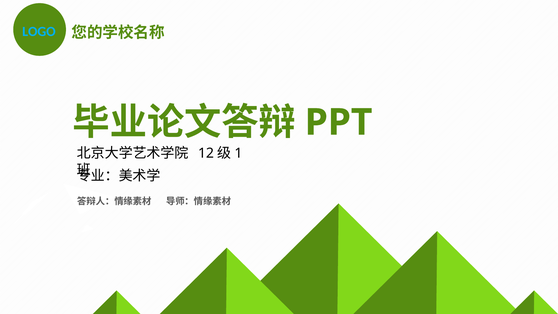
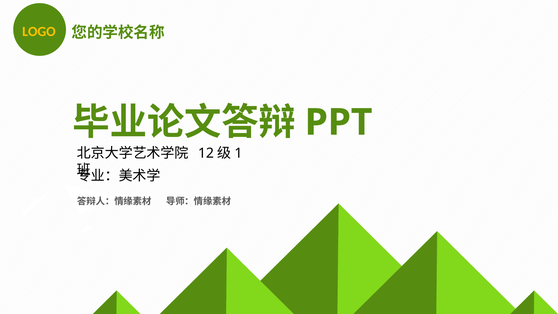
LOGO colour: light blue -> yellow (39, 32)
